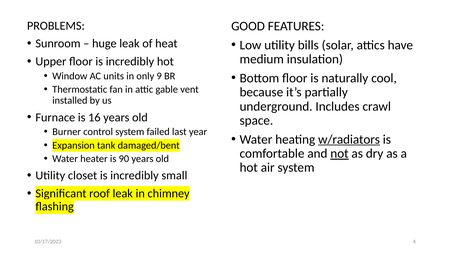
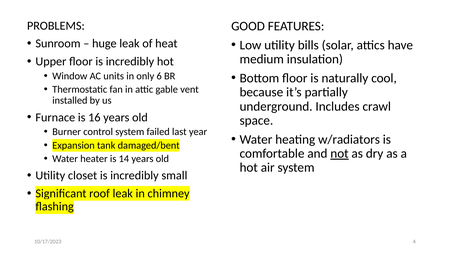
9: 9 -> 6 (159, 76)
w/radiators underline: present -> none (349, 139)
90: 90 -> 14 (124, 159)
